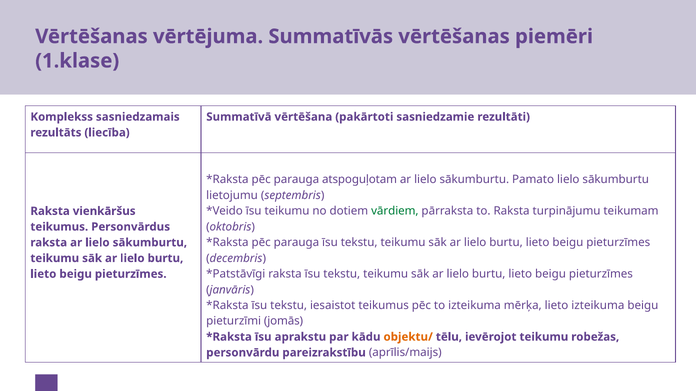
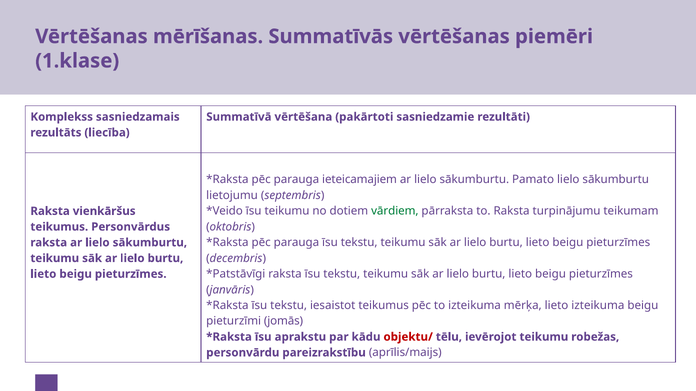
vērtējuma: vērtējuma -> mērīšanas (208, 37)
atspoguļotam: atspoguļotam -> ieteicamajiem (360, 180)
objektu/ colour: orange -> red (408, 337)
